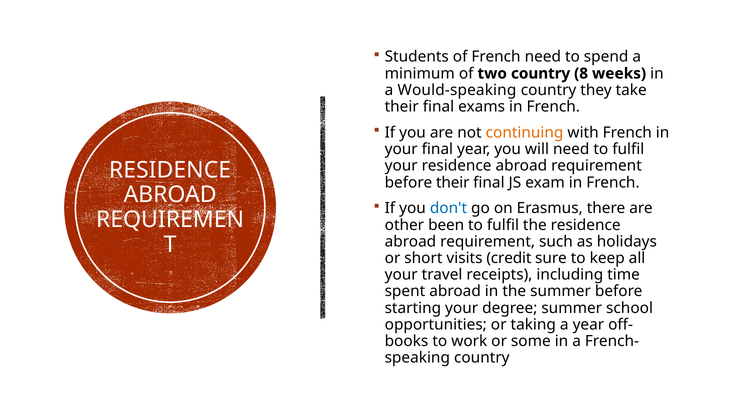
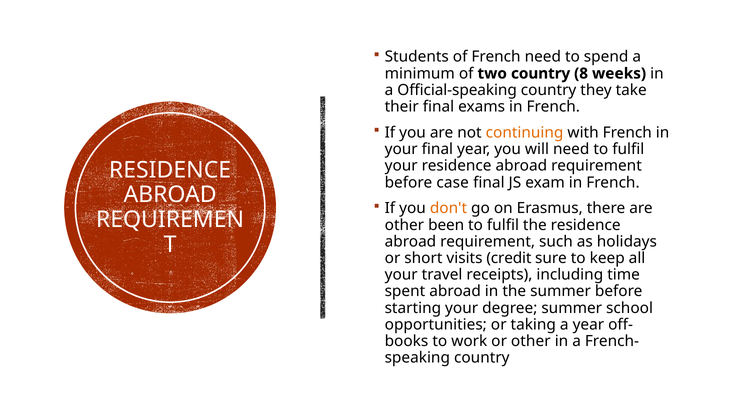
Would-speaking: Would-speaking -> Official-speaking (457, 90)
before their: their -> case (453, 183)
don't colour: blue -> orange (449, 208)
or some: some -> other (531, 341)
